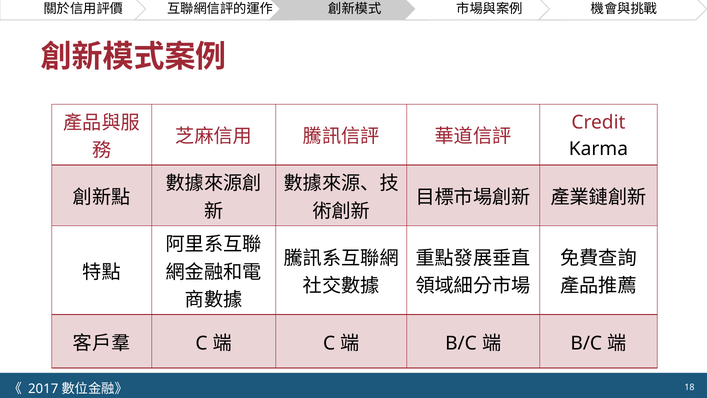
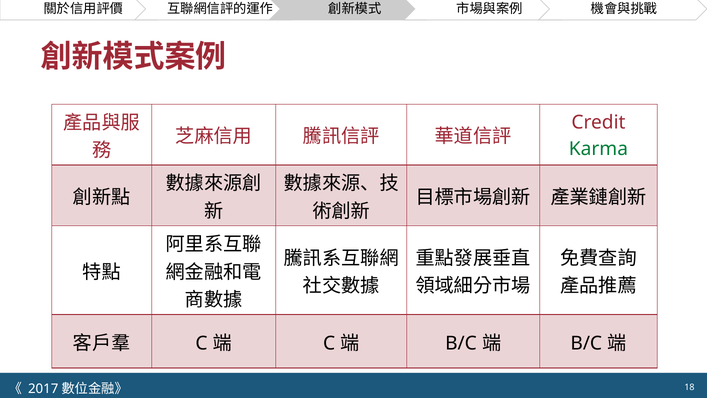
Karma colour: black -> green (598, 149)
